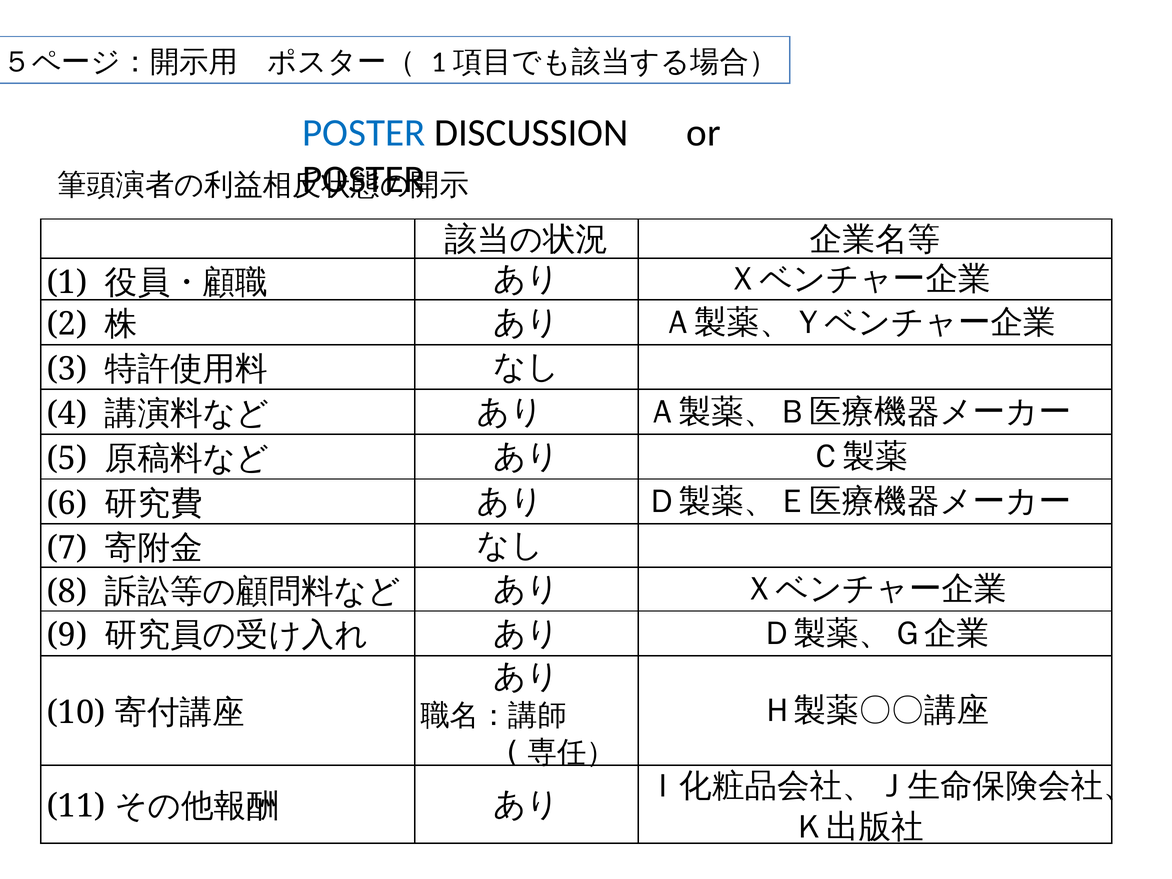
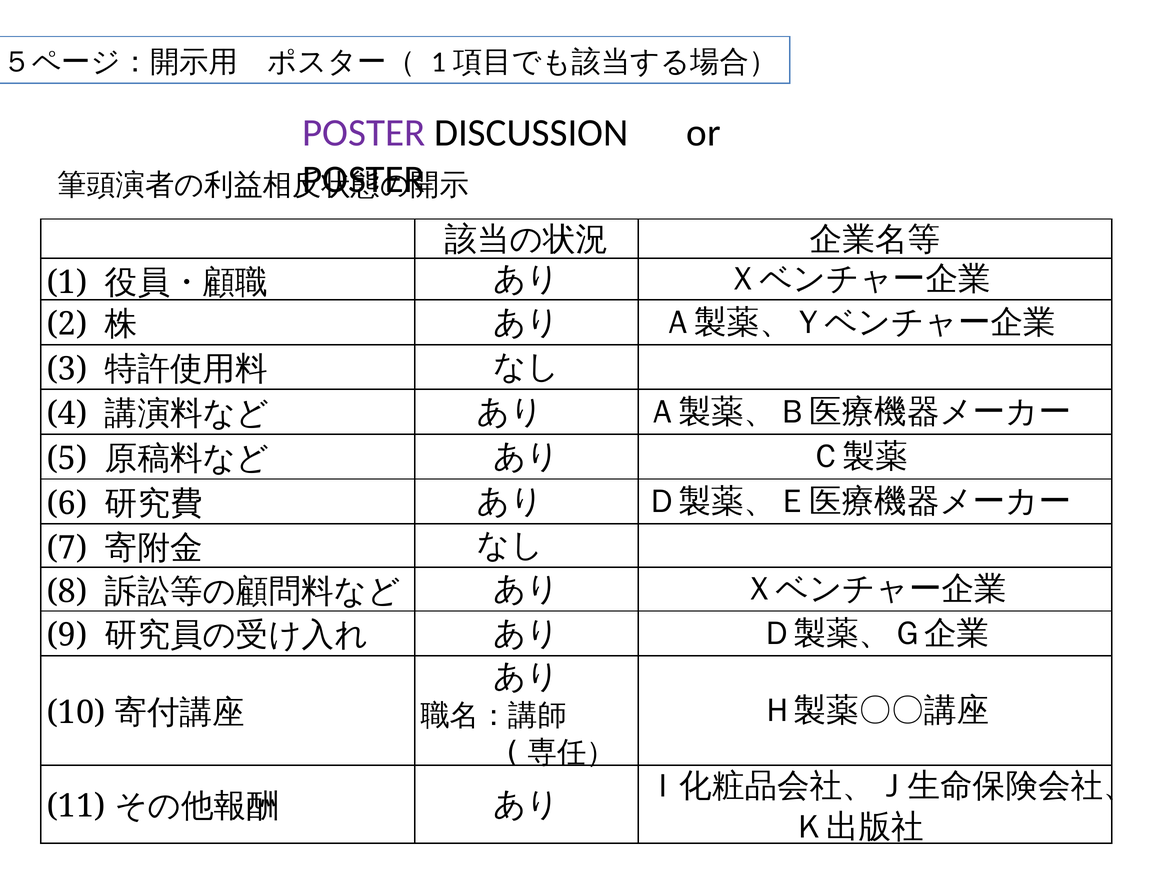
POSTER colour: blue -> purple (364, 133)
